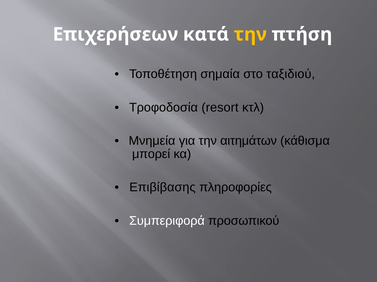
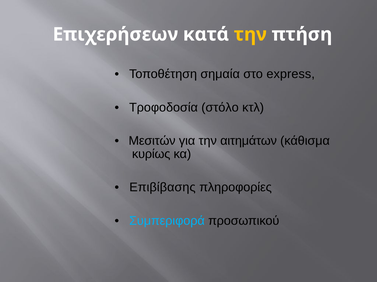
ταξιδιού: ταξιδιού -> express (291, 74)
resort: resort -> στόλο (220, 108)
Μνημεία: Μνημεία -> Μεσιτών (152, 141)
μπορεί: μπορεί -> κυρίως (151, 154)
Συμπεριφορά colour: white -> light blue (167, 221)
